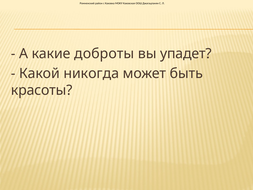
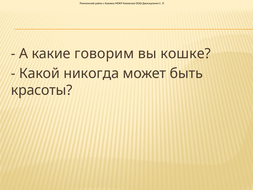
доброты: доброты -> говорим (104, 54)
упадет: упадет -> кошке (186, 54)
